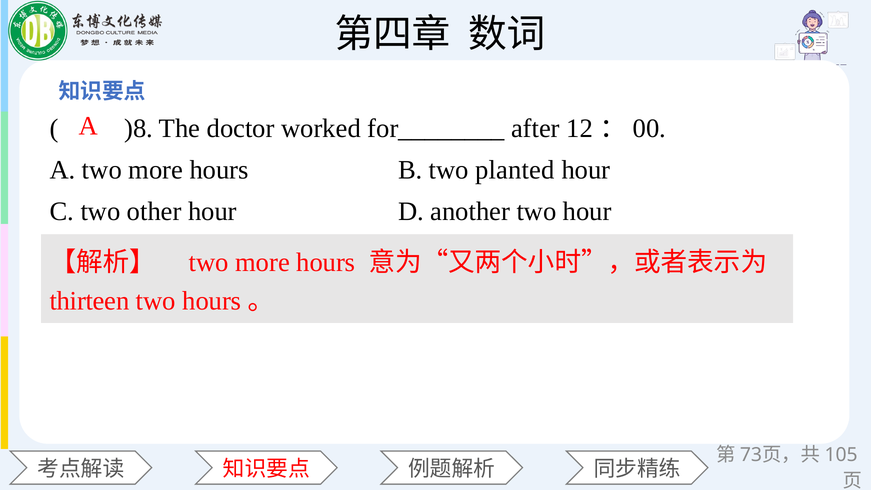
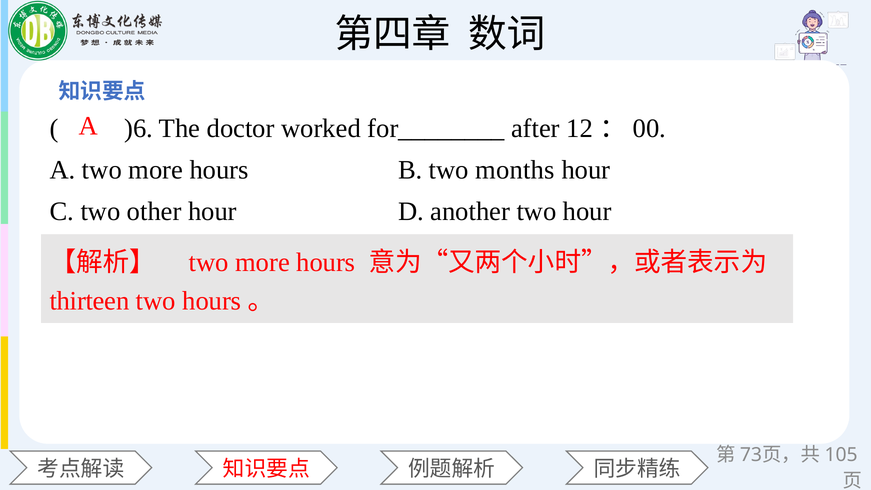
)8: )8 -> )6 (139, 128)
planted: planted -> months (515, 170)
